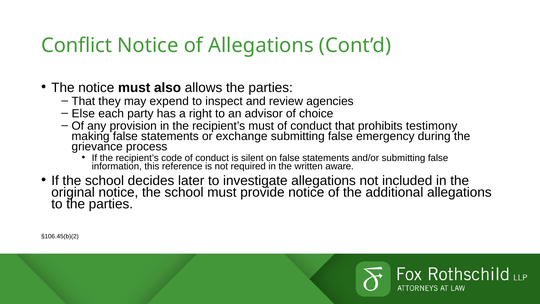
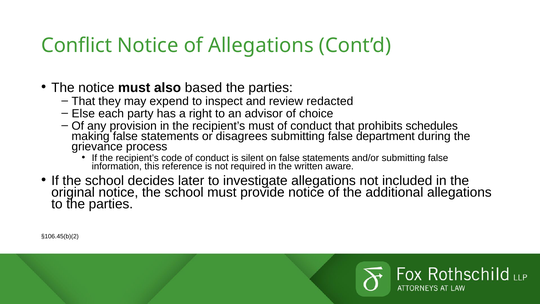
allows: allows -> based (203, 88)
agencies: agencies -> redacted (330, 101)
testimony: testimony -> schedules (432, 126)
exchange: exchange -> disagrees (242, 136)
emergency: emergency -> department (385, 136)
